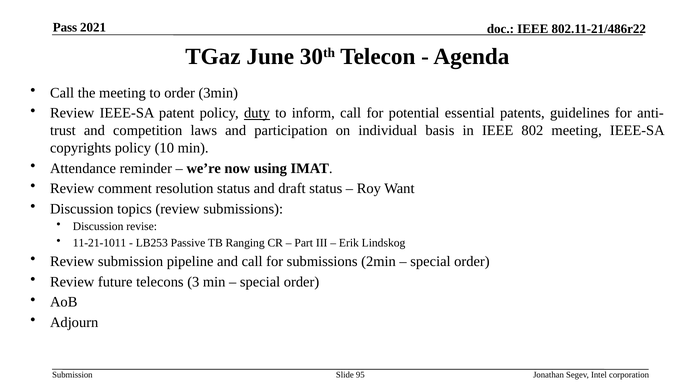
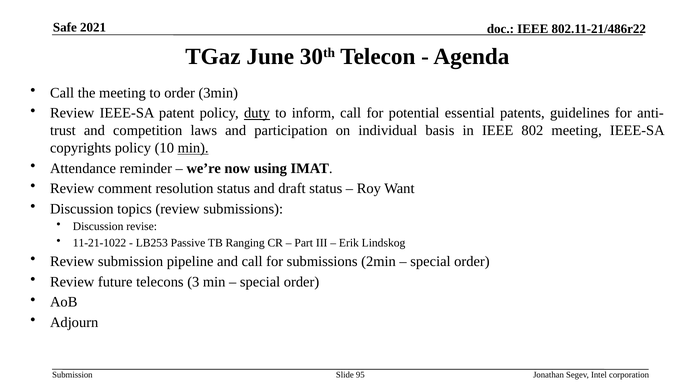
Pass: Pass -> Safe (65, 28)
min underline: none -> present (193, 148)
11-21-1011: 11-21-1011 -> 11-21-1022 (100, 243)
